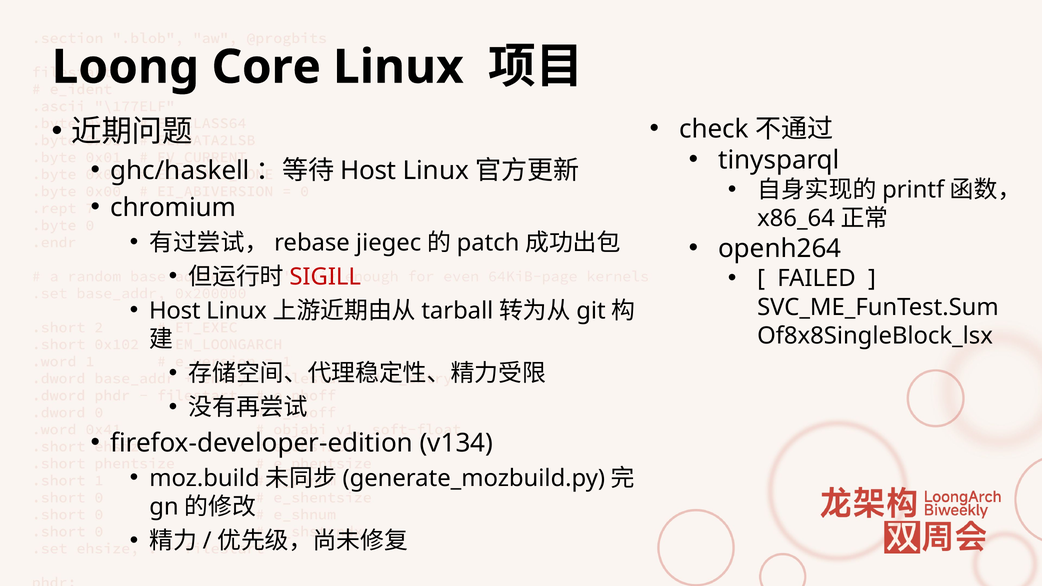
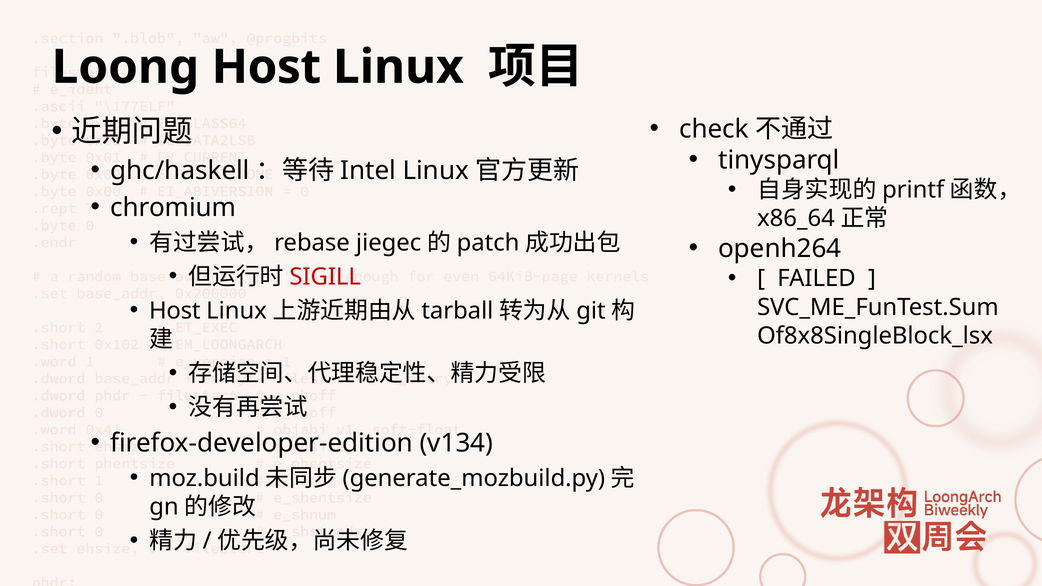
Loong Core: Core -> Host (266, 67)
Host: Host -> Intel (368, 171)
